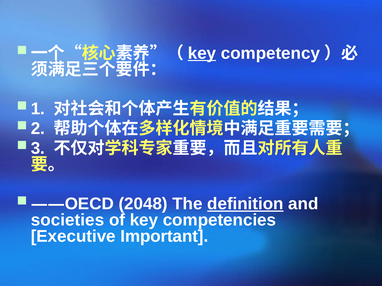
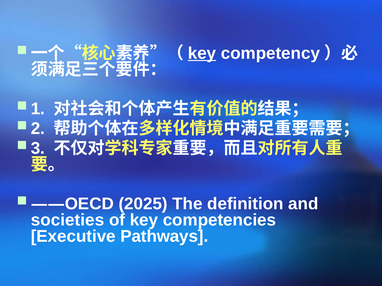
2048: 2048 -> 2025 (143, 204)
definition underline: present -> none (245, 204)
Important: Important -> Pathways (164, 237)
